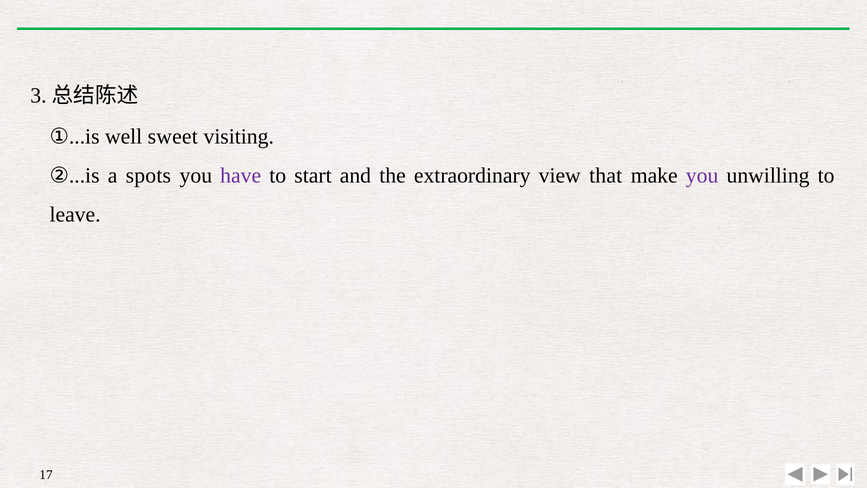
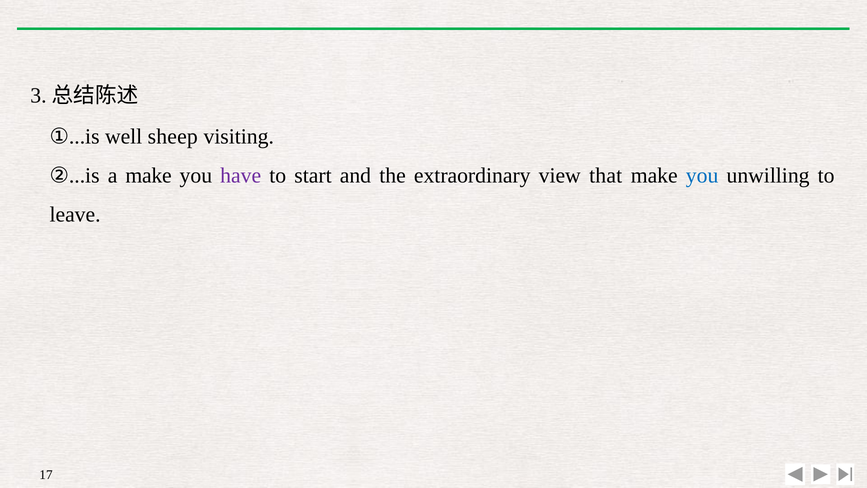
sweet: sweet -> sheep (173, 136)
a spots: spots -> make (149, 175)
you colour: purple -> blue (702, 175)
